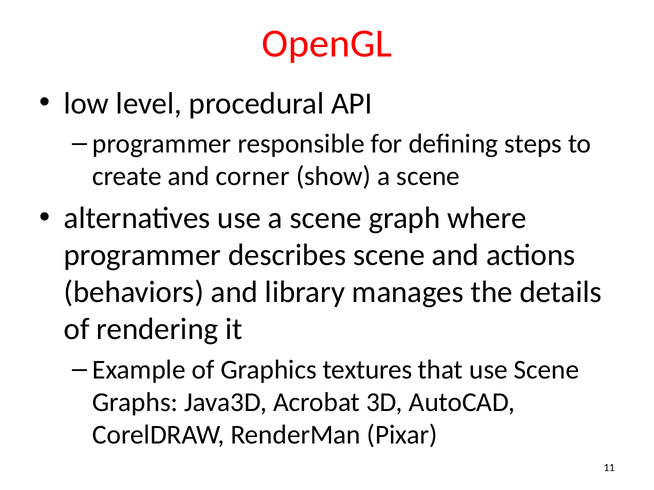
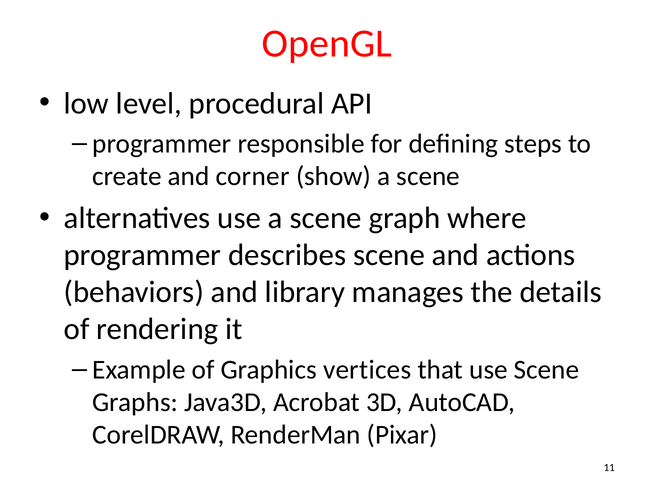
textures: textures -> vertices (367, 370)
